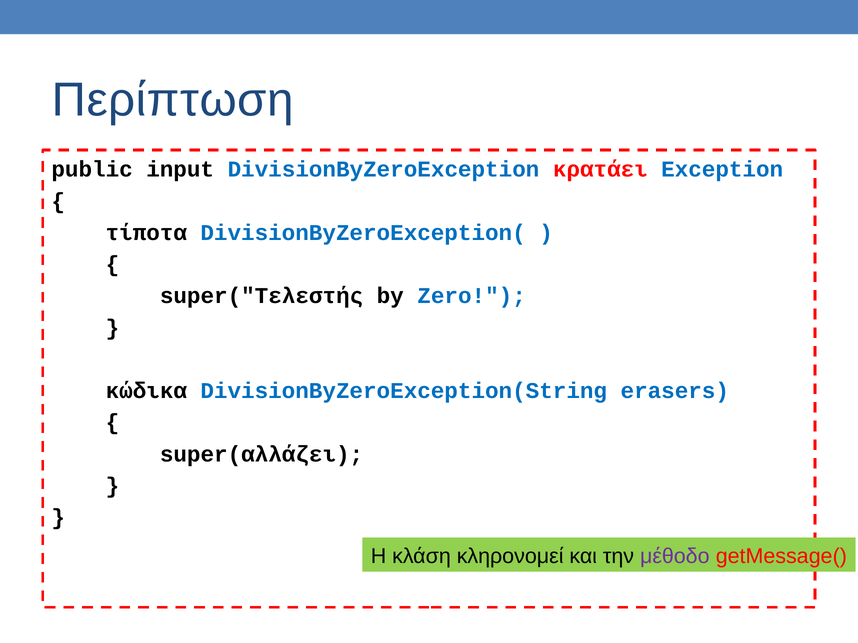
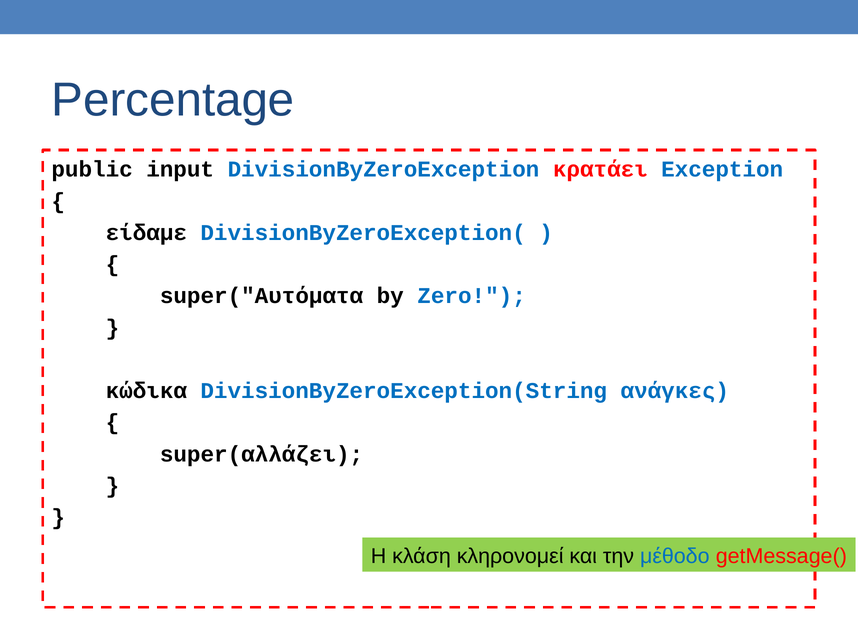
Περίπτωση: Περίπτωση -> Percentage (173, 100)
τίποτα: τίποτα -> είδαμε (146, 233)
super("Τελεστής: super("Τελεστής -> super("Αυτόματα (262, 296)
erasers: erasers -> ανάγκες (675, 391)
μέθοδο colour: purple -> blue (675, 557)
